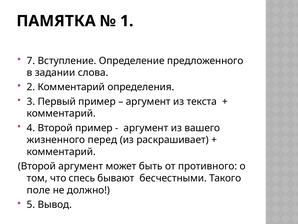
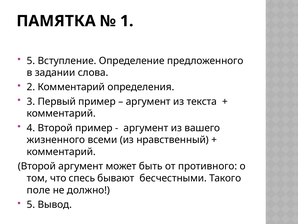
7: 7 -> 5 (31, 61)
перед: перед -> всеми (102, 140)
раскрашивает: раскрашивает -> нравственный (173, 140)
